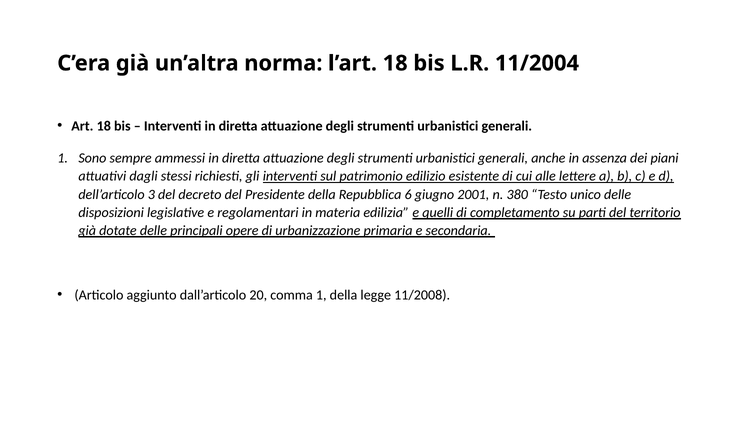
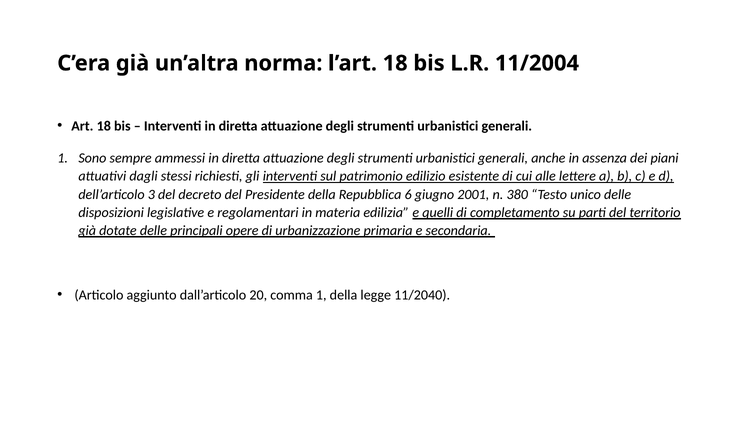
11/2008: 11/2008 -> 11/2040 (422, 295)
